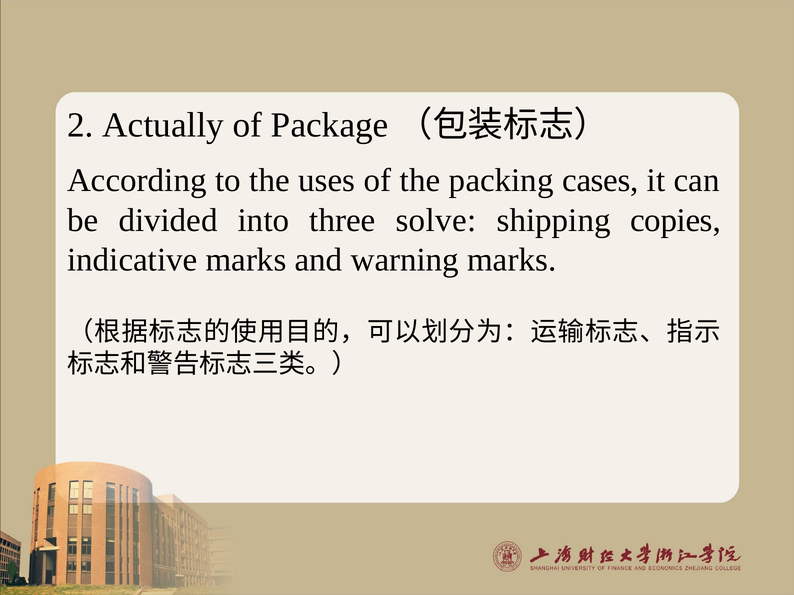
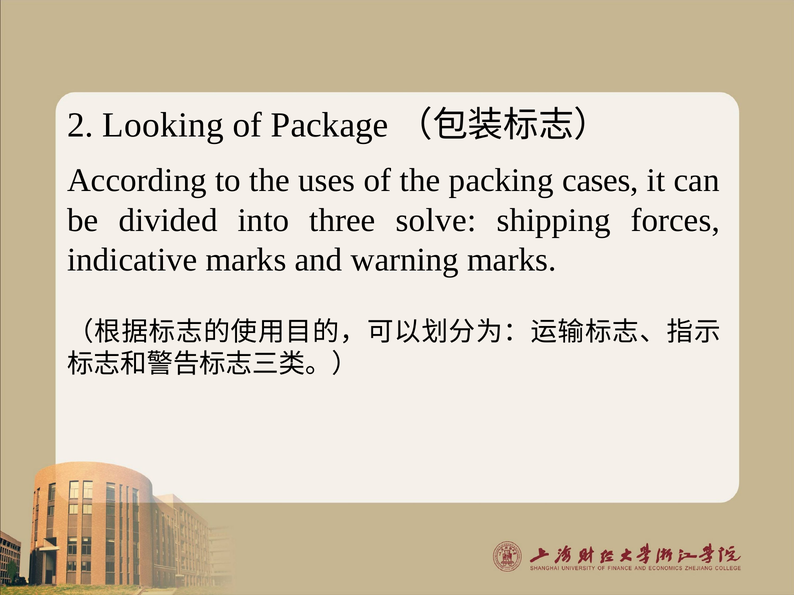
Actually: Actually -> Looking (163, 125)
copies: copies -> forces (675, 220)
